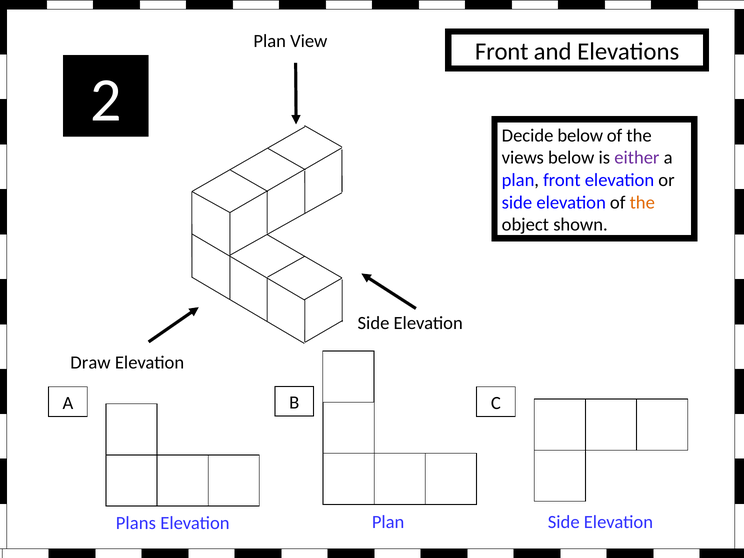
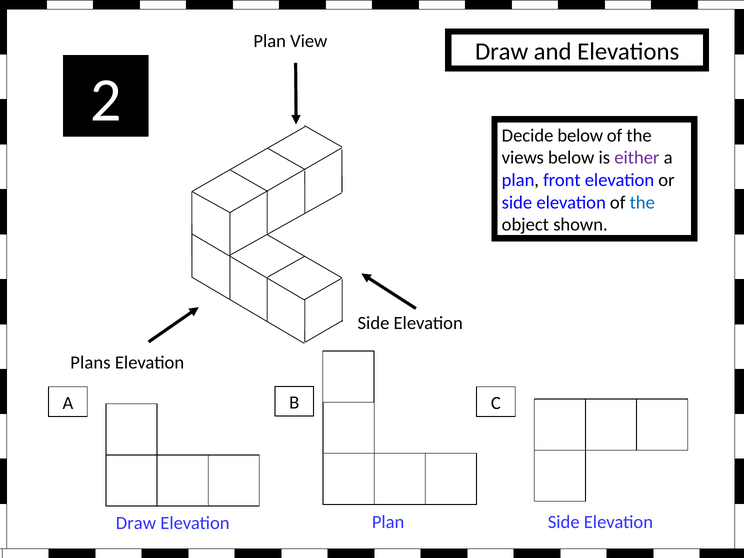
Front: Front -> Draw (502, 52)
the colour: orange -> blue (642, 202)
Draw: Draw -> Plans (90, 363)
Plans: Plans -> Draw (136, 523)
